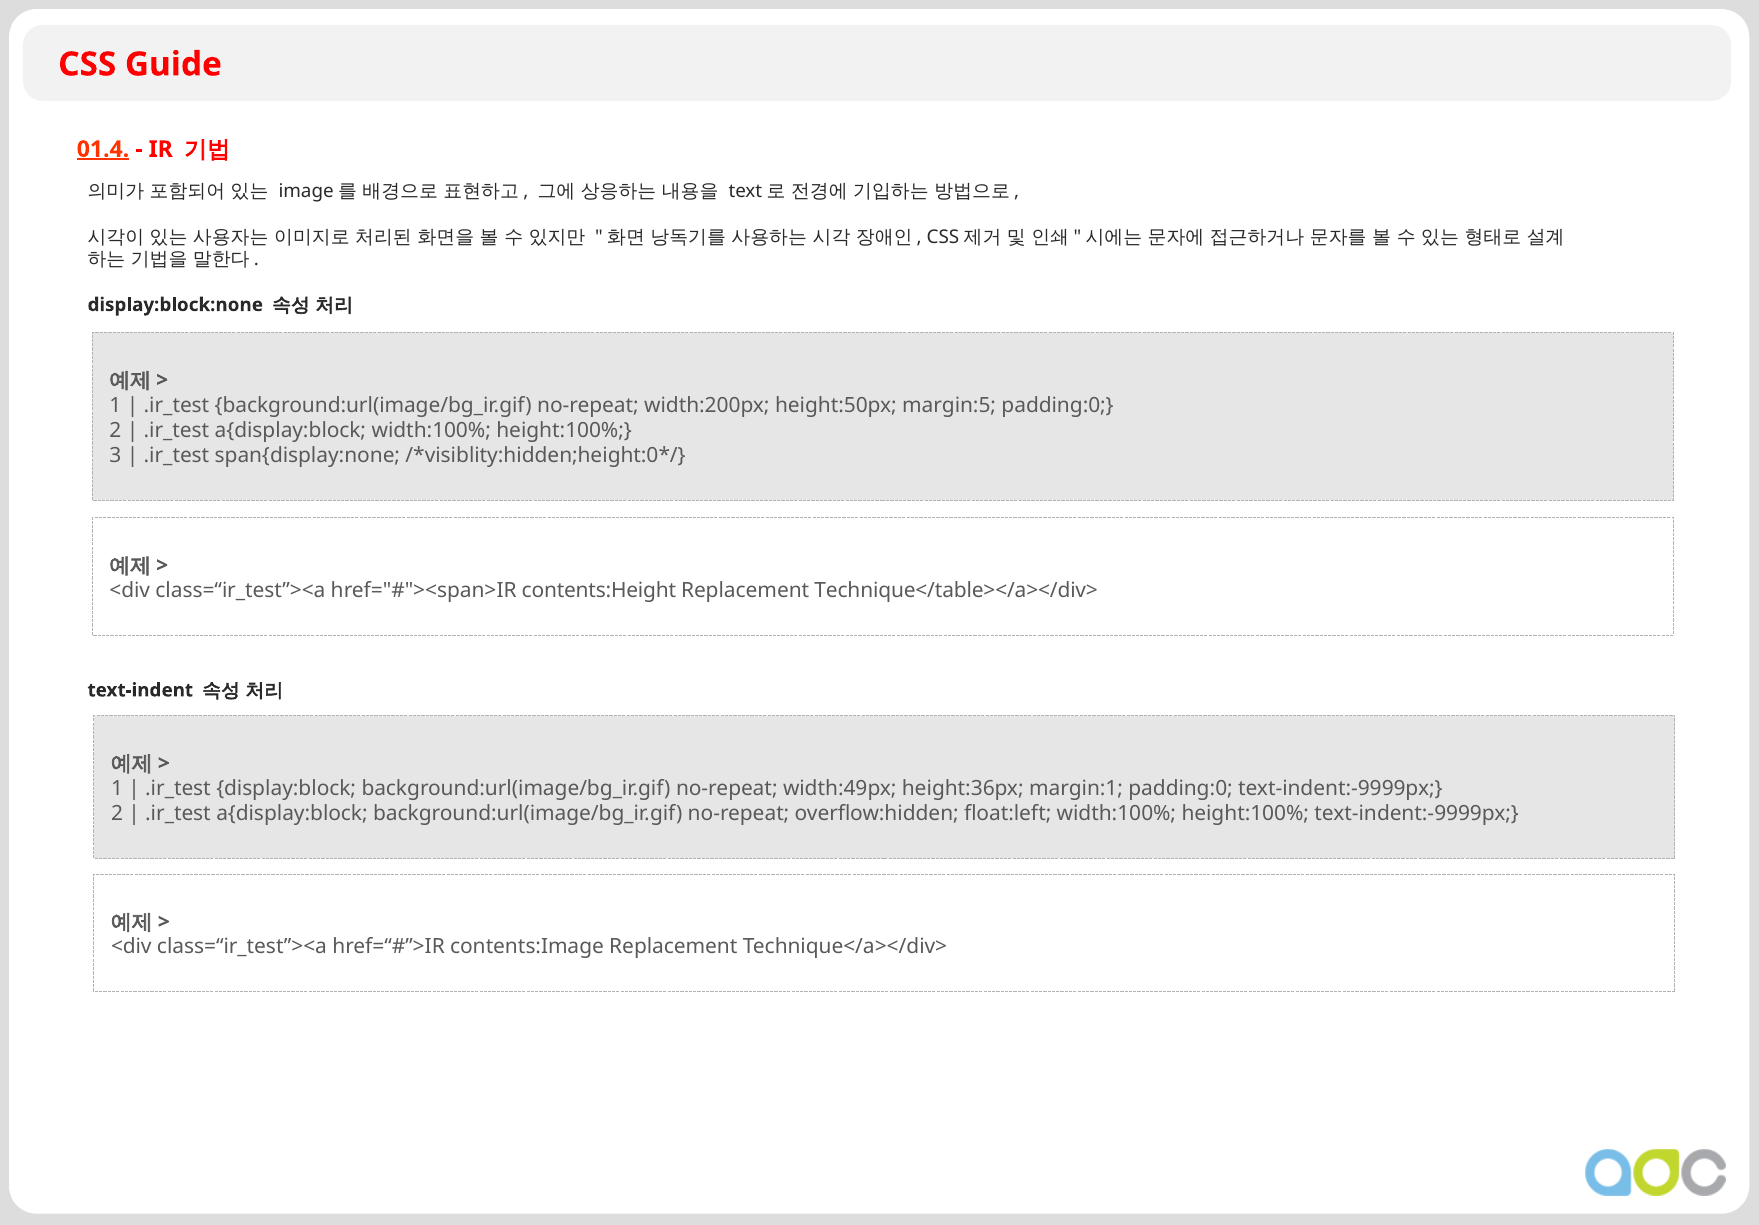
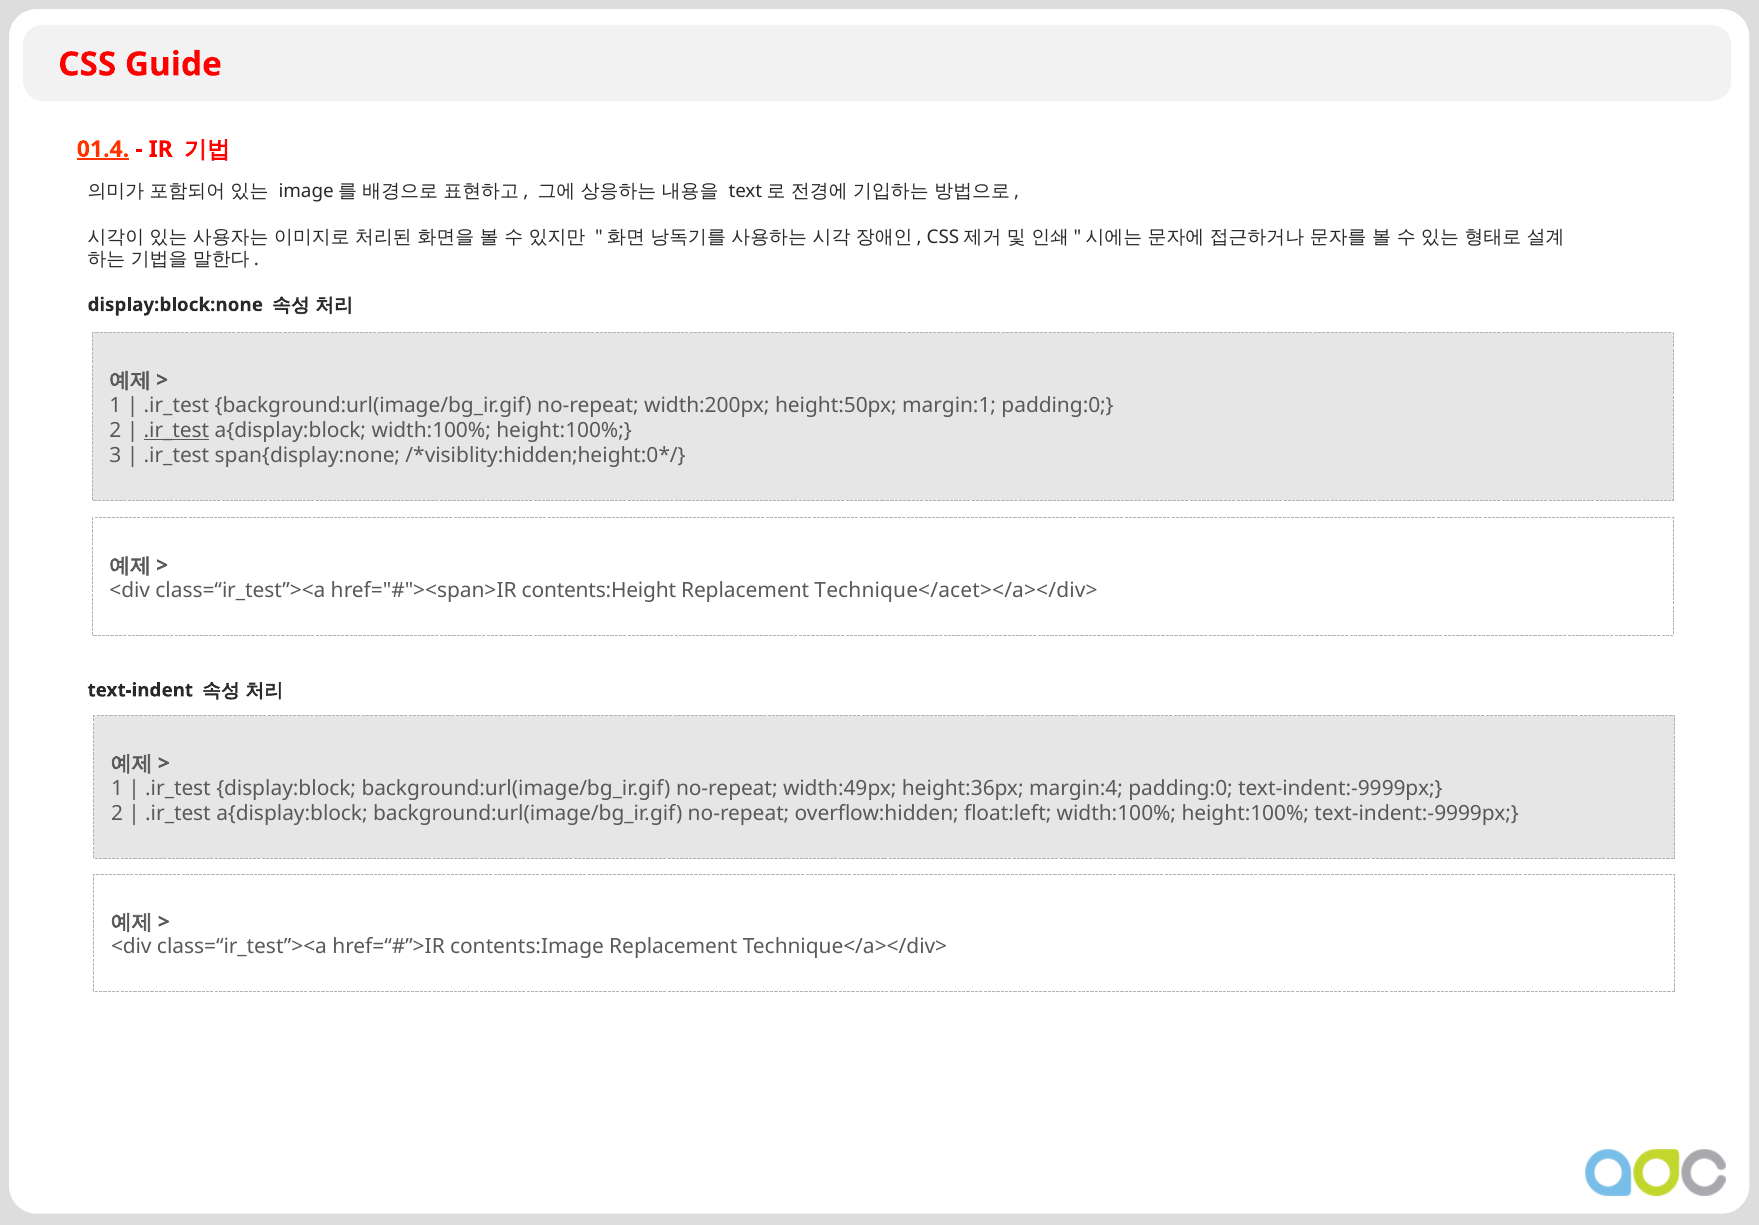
margin:5: margin:5 -> margin:1 (949, 405)
.ir_test underline: none -> present (176, 430)
Technique</table></a></div>: Technique</table></a></div> -> Technique</acet></a></div> (956, 591)
margin:1: margin:1 -> margin:4 (1076, 789)
